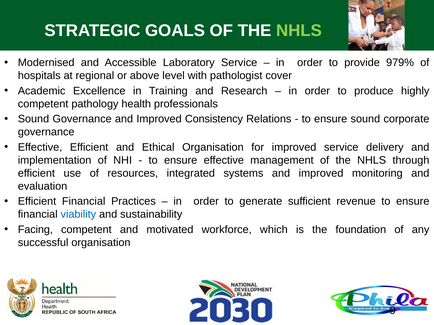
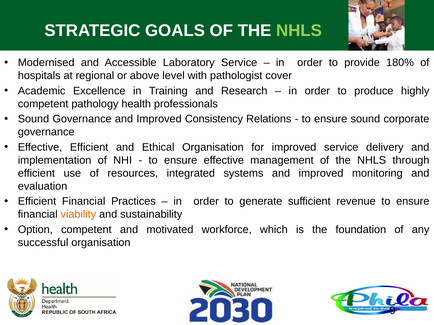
979%: 979% -> 180% (400, 63)
viability colour: blue -> orange (78, 215)
Facing: Facing -> Option (35, 230)
